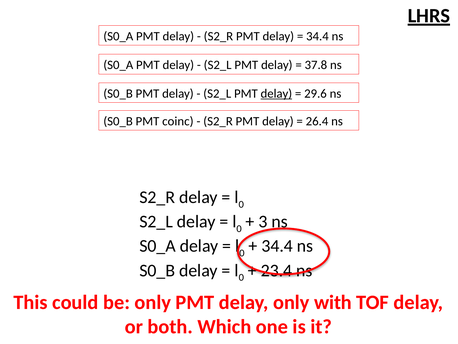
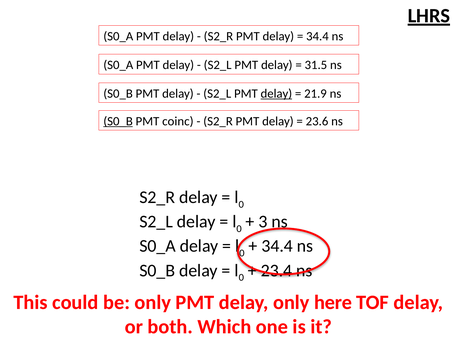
37.8: 37.8 -> 31.5 (316, 65)
29.6: 29.6 -> 21.9 (315, 93)
S0_B underline: none -> present (118, 121)
26.4: 26.4 -> 23.6 (317, 121)
with: with -> here (333, 302)
